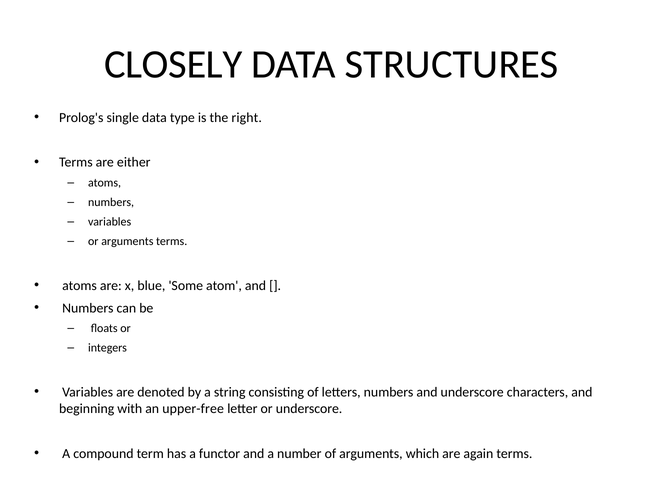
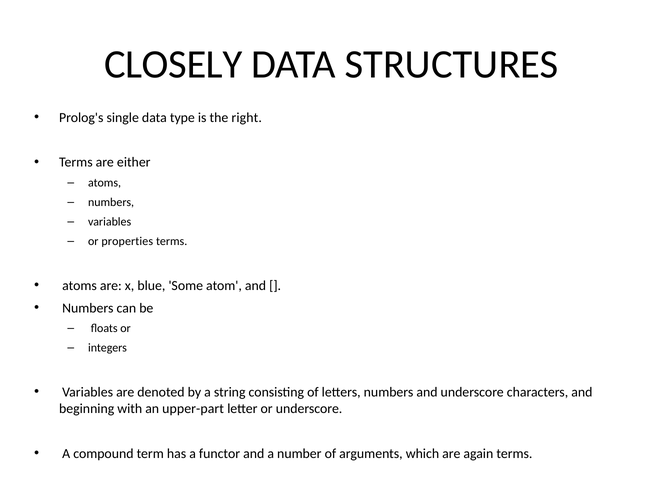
or arguments: arguments -> properties (127, 242)
upper-free: upper-free -> upper-part (193, 409)
